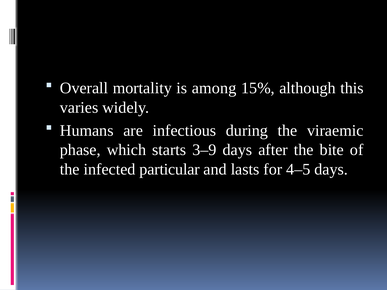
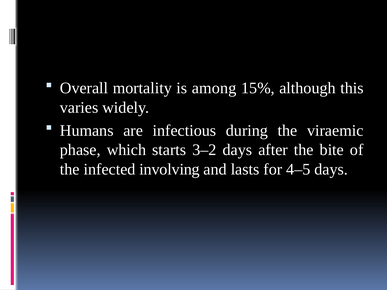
3–9: 3–9 -> 3–2 (204, 150)
particular: particular -> involving (170, 169)
